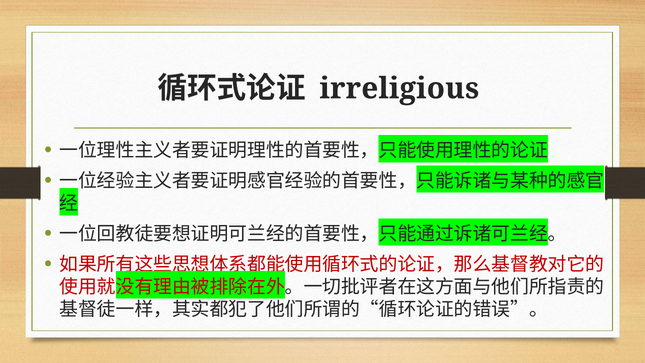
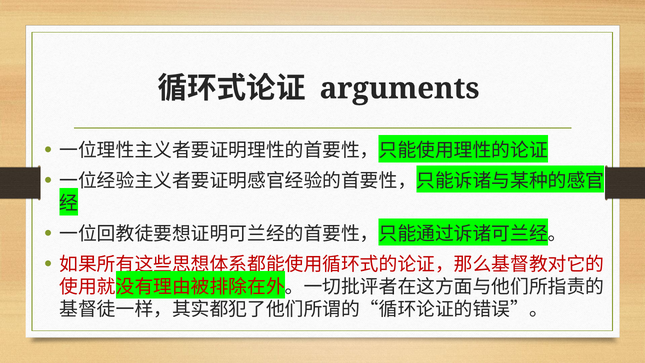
irreligious: irreligious -> arguments (400, 88)
